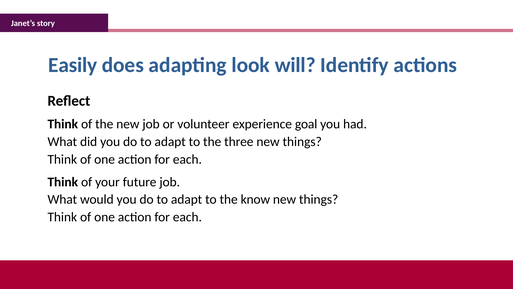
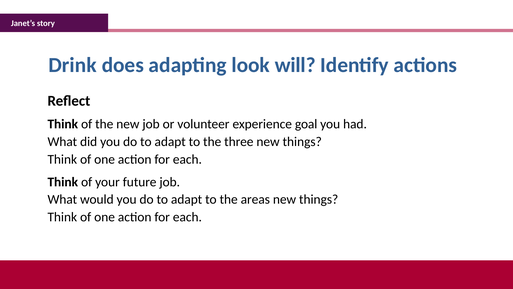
Easily: Easily -> Drink (73, 65)
know: know -> areas (255, 199)
